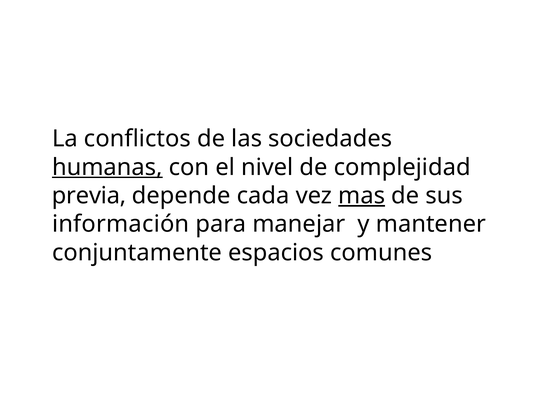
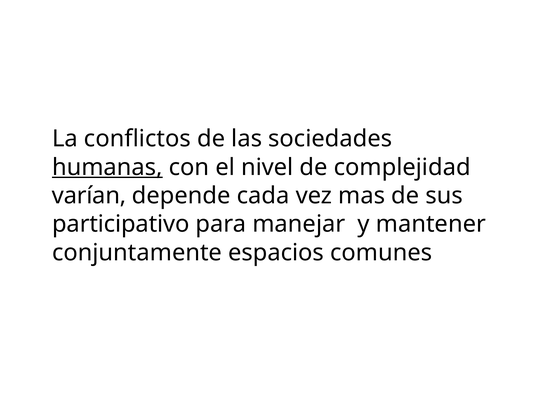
previa: previa -> varían (89, 196)
mas underline: present -> none (362, 196)
información: información -> participativo (121, 224)
